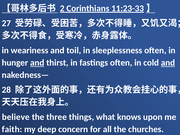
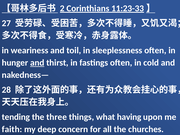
and underline: present -> none (168, 63)
believe: believe -> tending (16, 117)
knows: knows -> having (129, 117)
